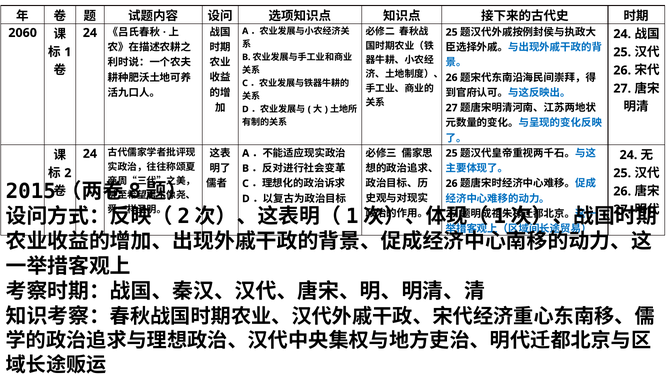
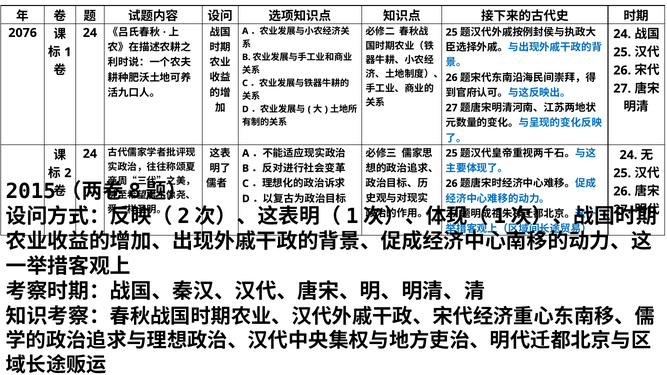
2060: 2060 -> 2076 (23, 33)
